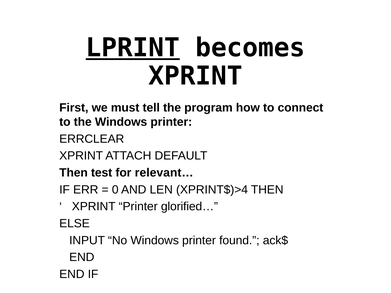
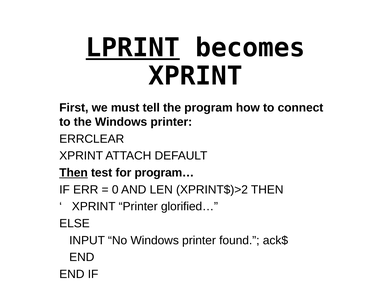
Then underline: none -> present (74, 173)
relevant…: relevant… -> program… (164, 173)
XPRINT$)>4: XPRINT$)>4 -> XPRINT$)>2 (212, 190)
